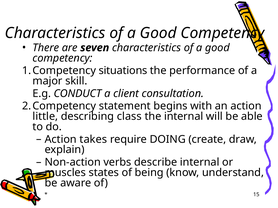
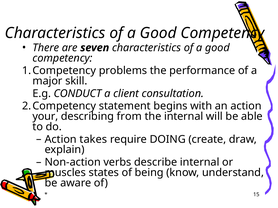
situations: situations -> problems (123, 71)
little: little -> your (45, 117)
class: class -> from (129, 117)
